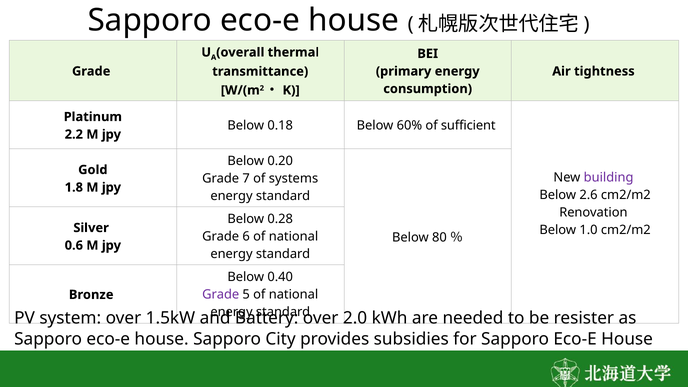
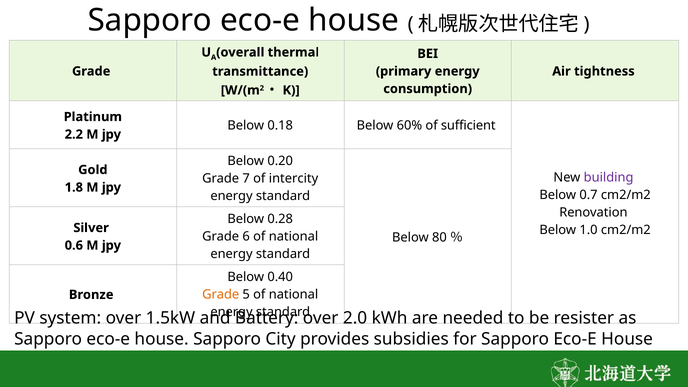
systems: systems -> intercity (294, 179)
2.6: 2.6 -> 0.7 (588, 195)
Grade colour: purple -> orange (221, 295)
